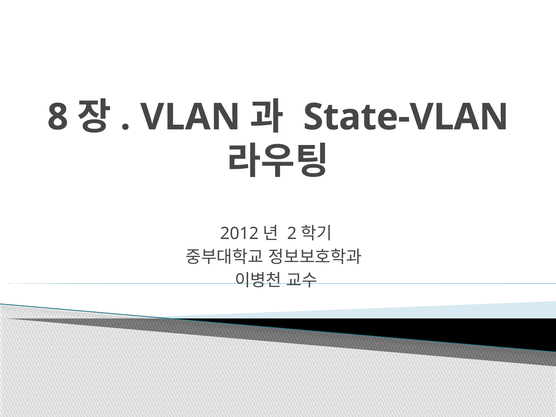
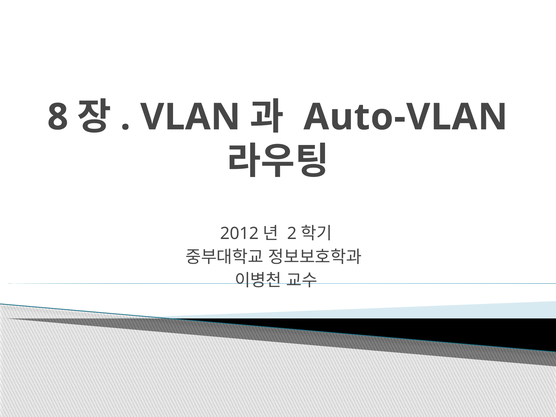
State-VLAN: State-VLAN -> Auto-VLAN (406, 117)
